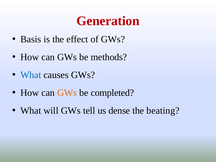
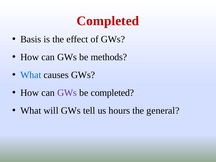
Generation: Generation -> Completed (108, 21)
GWs colour: orange -> purple (67, 93)
dense: dense -> hours (119, 111)
beating: beating -> general (163, 111)
